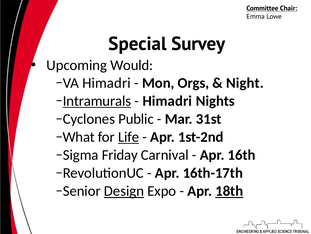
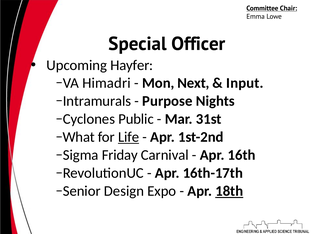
Survey: Survey -> Officer (198, 44)
Would: Would -> Hayfer (132, 65)
Orgs: Orgs -> Next (193, 83)
Night: Night -> Input (245, 83)
Intramurals underline: present -> none (97, 101)
Himadri: Himadri -> Purpose (167, 101)
Design underline: present -> none (124, 191)
